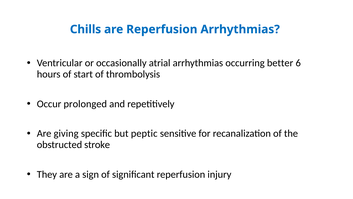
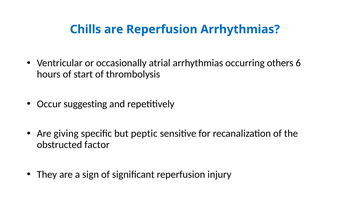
better: better -> others (280, 63)
prolonged: prolonged -> suggesting (85, 104)
stroke: stroke -> factor (97, 144)
